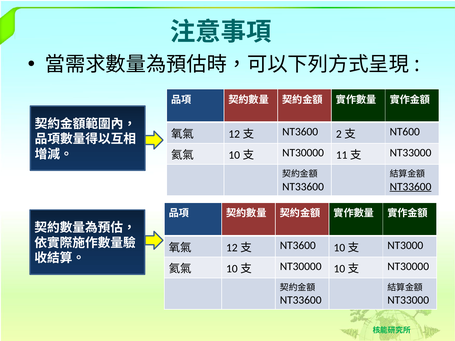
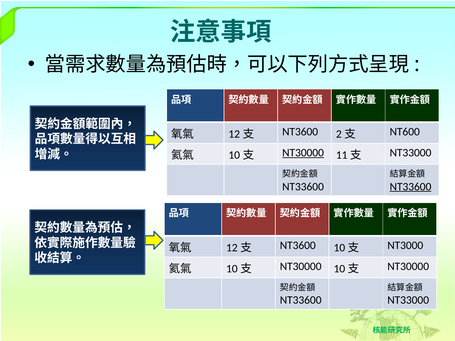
NT30000 underline: none -> present (303, 153)
